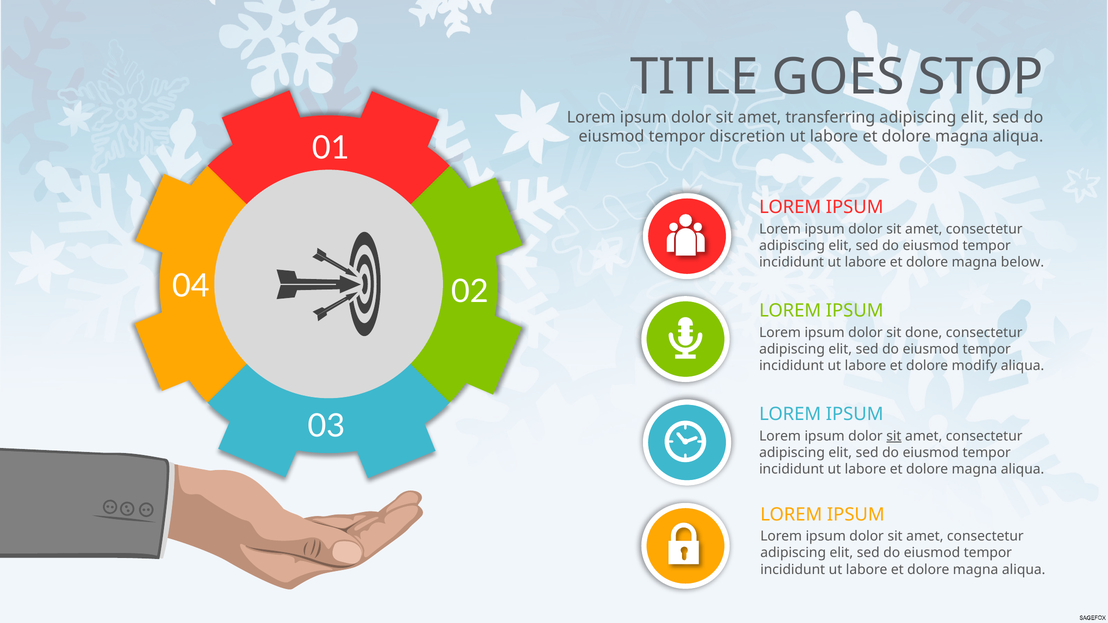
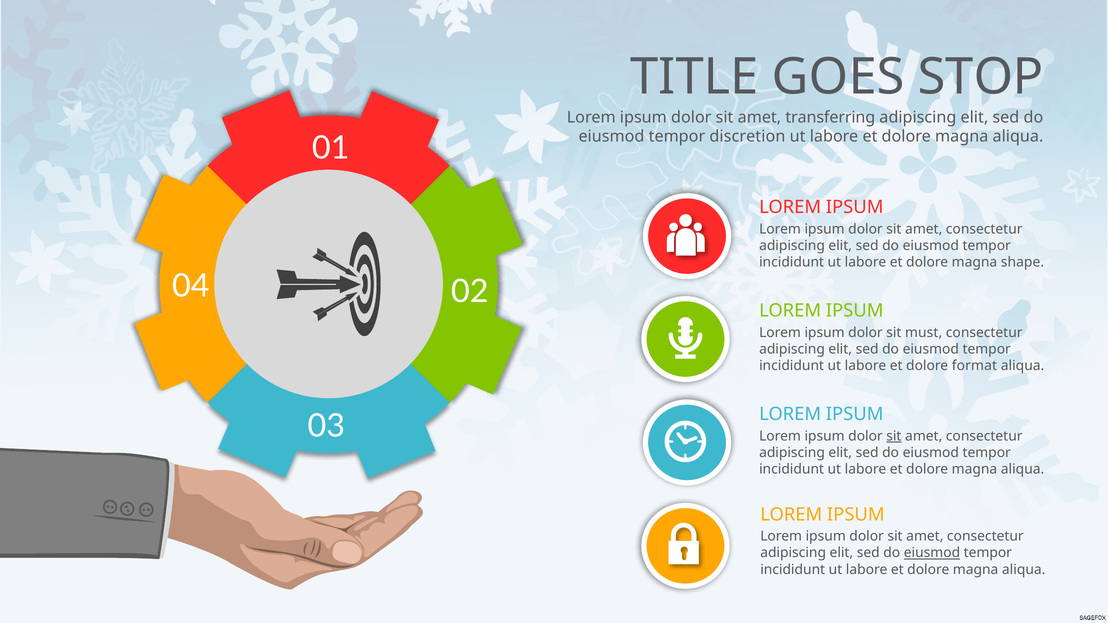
below: below -> shape (1022, 262)
done: done -> must (924, 333)
modify: modify -> format (974, 366)
eiusmod underline: none -> present (932, 553)
